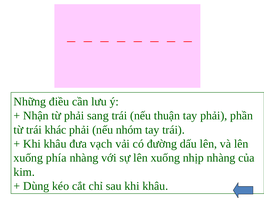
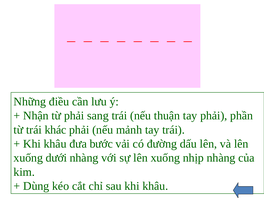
nhóm: nhóm -> mảnh (129, 130)
vạch: vạch -> bước (101, 144)
phía: phía -> dưới (56, 158)
